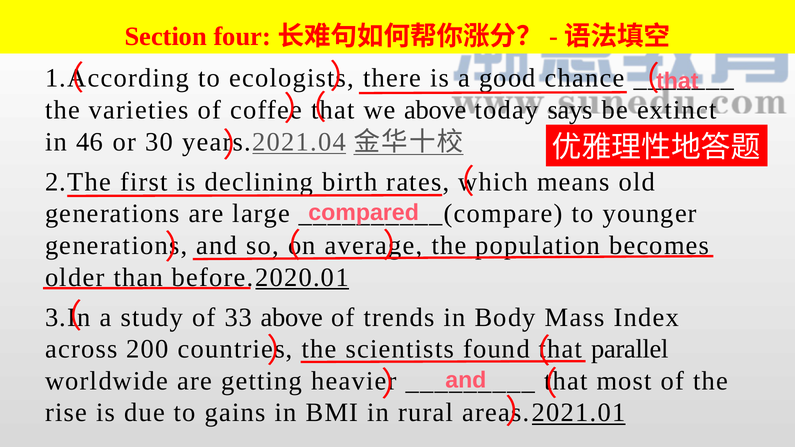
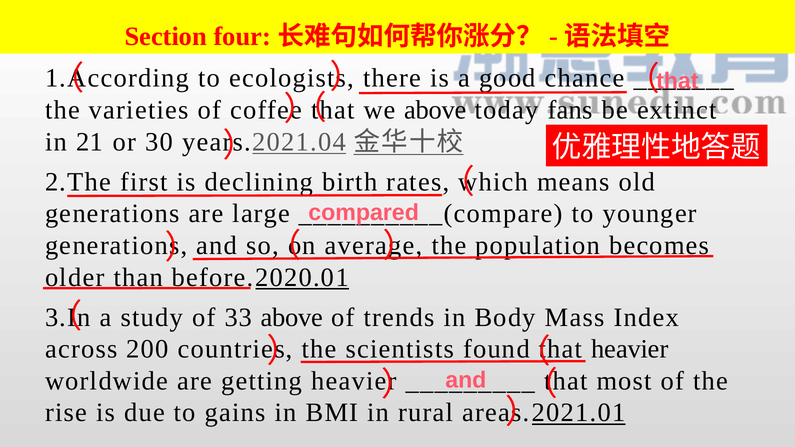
says: says -> fans (570, 110)
46: 46 -> 21 (90, 142)
that parallel: parallel -> heavier (630, 349)
